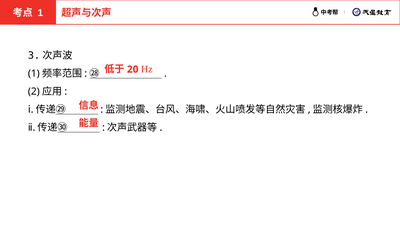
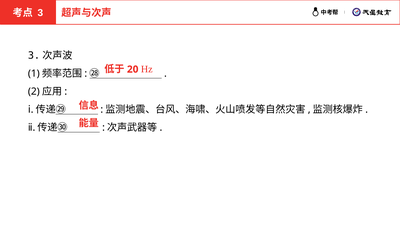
1: 1 -> 3 (40, 13)
